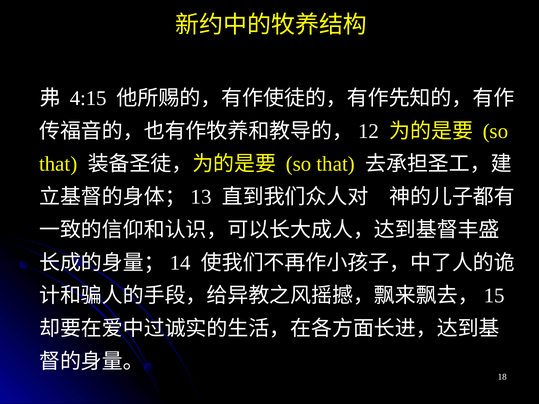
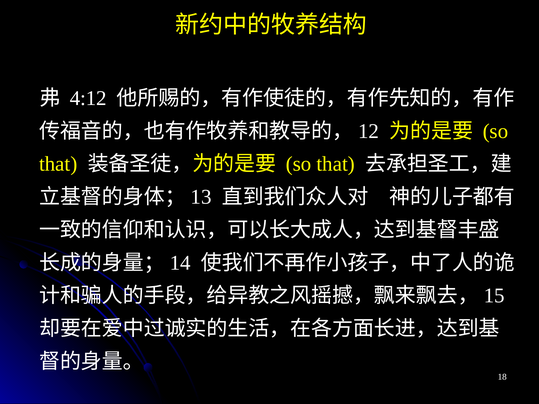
4:15: 4:15 -> 4:12 (88, 98)
